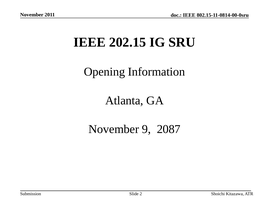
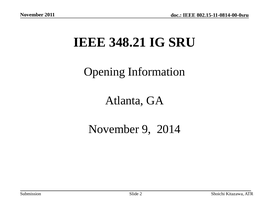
202.15: 202.15 -> 348.21 (128, 42)
2087: 2087 -> 2014 (169, 129)
